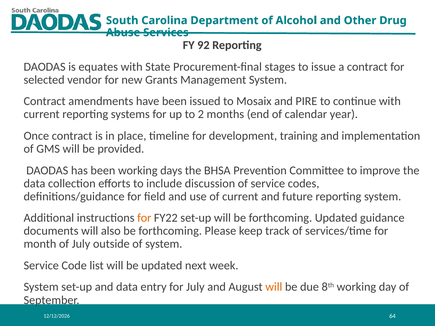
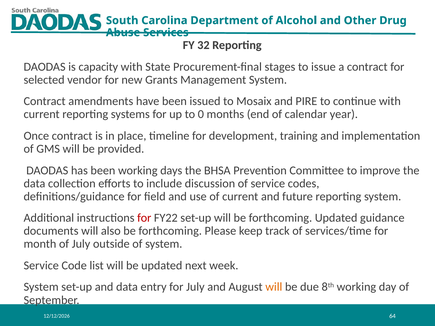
92: 92 -> 32 (203, 45)
equates: equates -> capacity (98, 67)
2: 2 -> 0 (201, 114)
for colour: orange -> red (144, 218)
